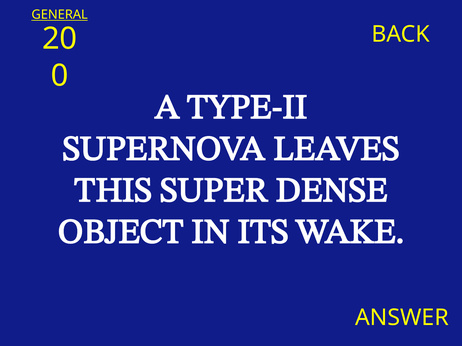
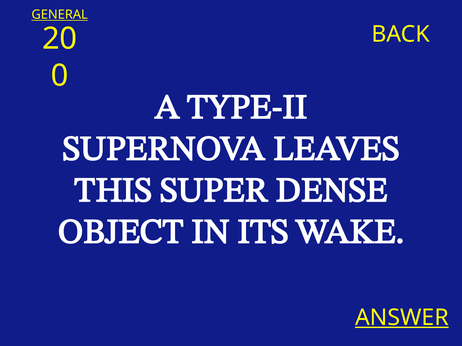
ANSWER underline: none -> present (402, 318)
